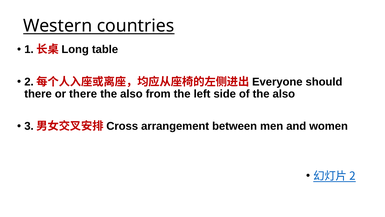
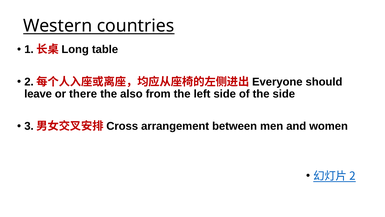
there: there -> leave (38, 94)
of the also: also -> side (284, 94)
